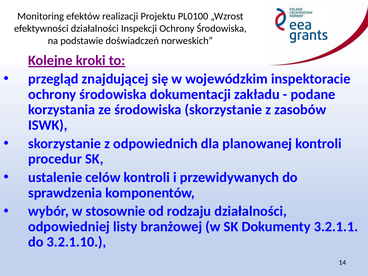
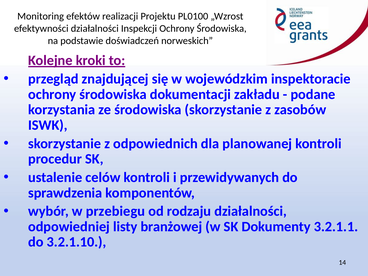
stosownie: stosownie -> przebiegu (115, 211)
